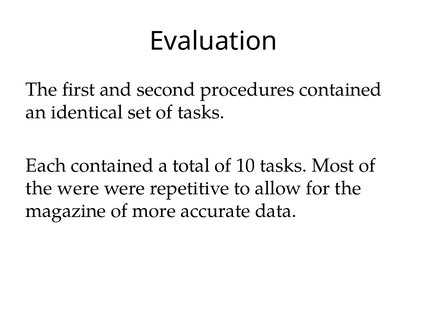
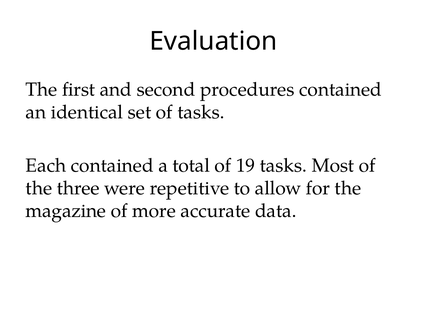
10: 10 -> 19 (246, 166)
the were: were -> three (78, 188)
